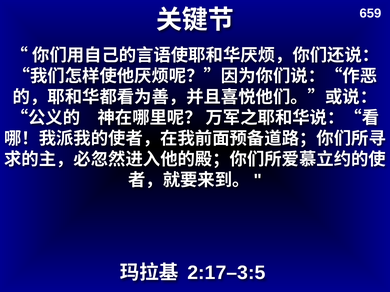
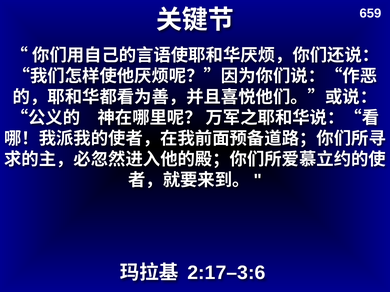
2:17–3:5: 2:17–3:5 -> 2:17–3:6 (226, 273)
